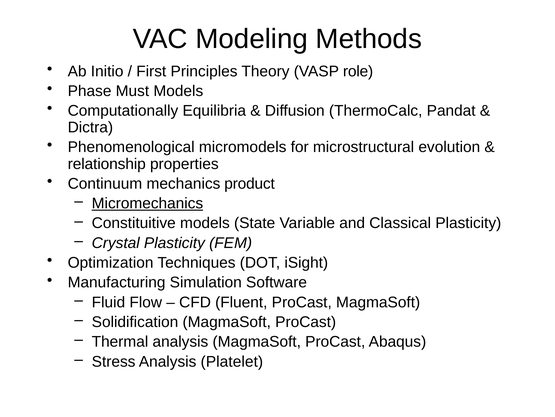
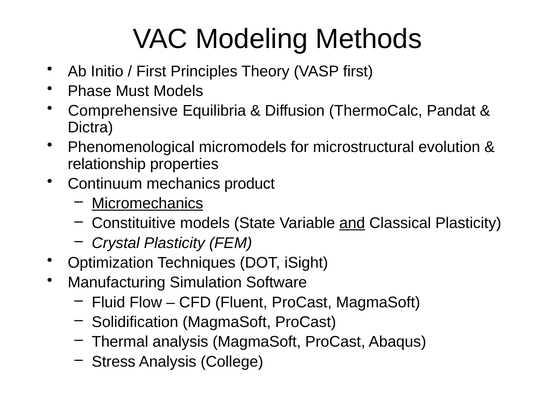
VASP role: role -> first (358, 71)
Computationally: Computationally -> Comprehensive (123, 111)
and underline: none -> present (352, 223)
Platelet: Platelet -> College (232, 361)
